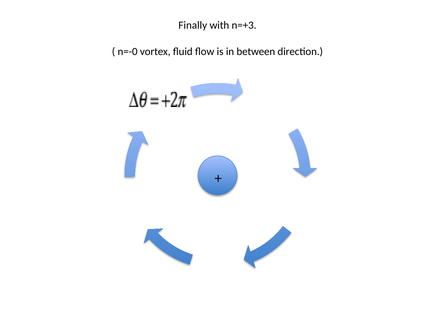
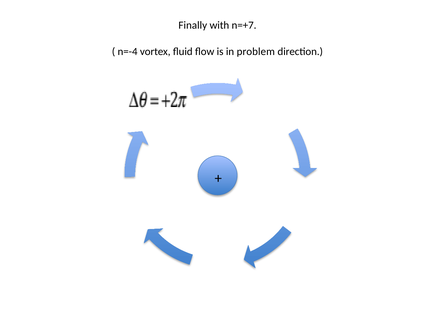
n=+3: n=+3 -> n=+7 (244, 25)
n=-0: n=-0 -> n=-4 (128, 51)
between: between -> problem (256, 51)
